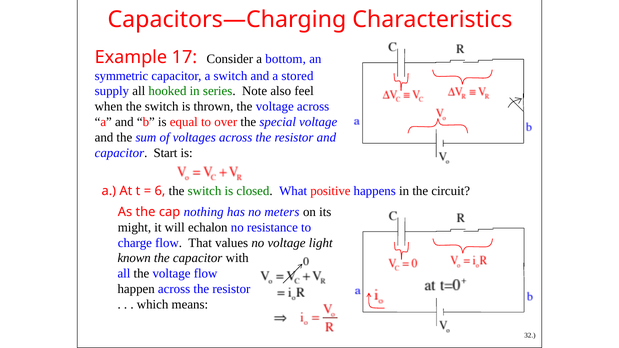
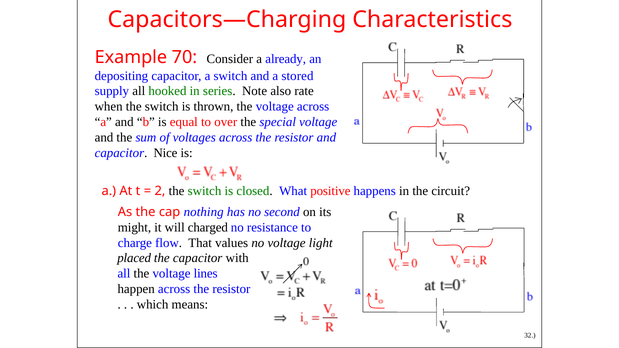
17: 17 -> 70 (184, 58)
bottom: bottom -> already (286, 59)
symmetric: symmetric -> depositing (121, 76)
feel: feel -> rate (304, 91)
Start: Start -> Nice (165, 153)
6: 6 -> 2 (160, 191)
meters: meters -> second (282, 212)
echalon: echalon -> charged (208, 228)
known: known -> placed (134, 258)
voltage flow: flow -> lines (206, 274)
